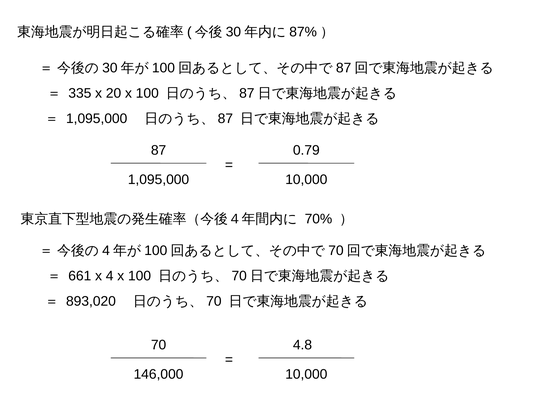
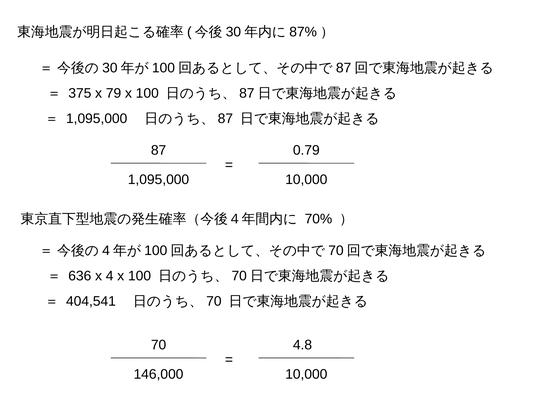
335: 335 -> 375 (80, 93)
20: 20 -> 79 (114, 93)
661: 661 -> 636 (80, 276)
893,020: 893,020 -> 404,541 (91, 301)
